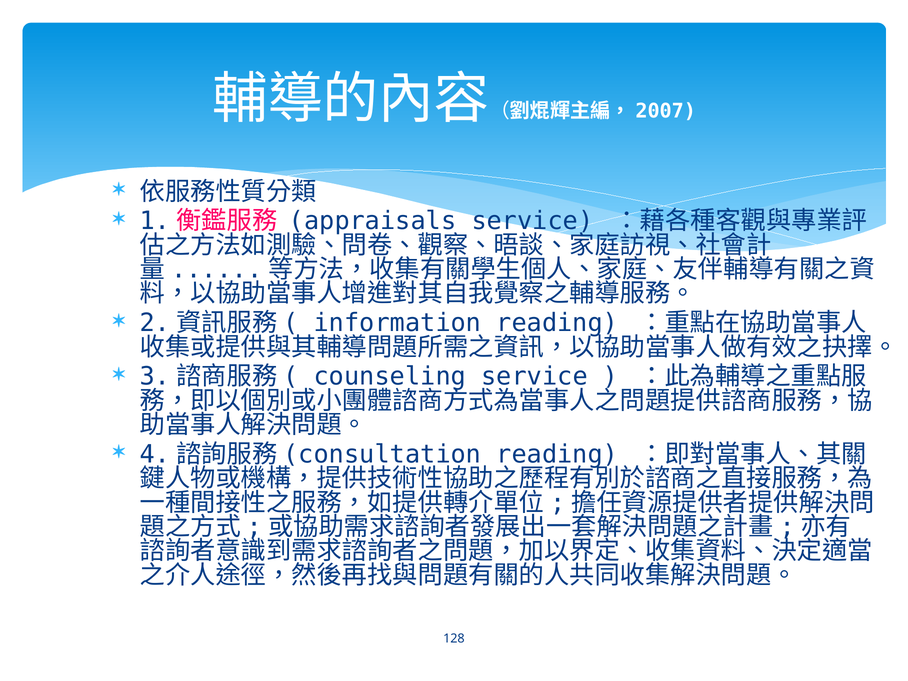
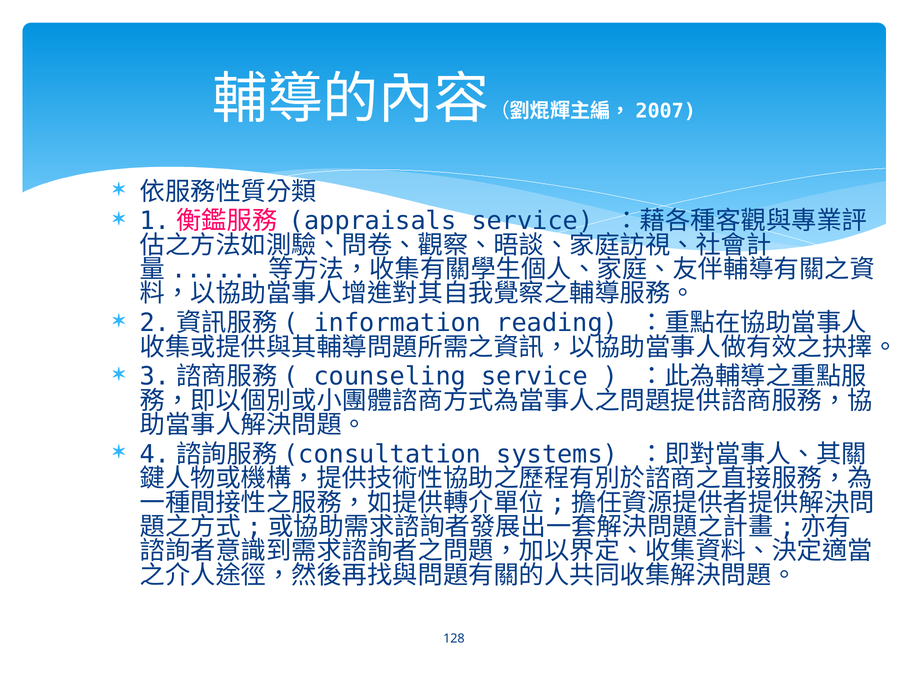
reading: reading -> systems (557, 454)
